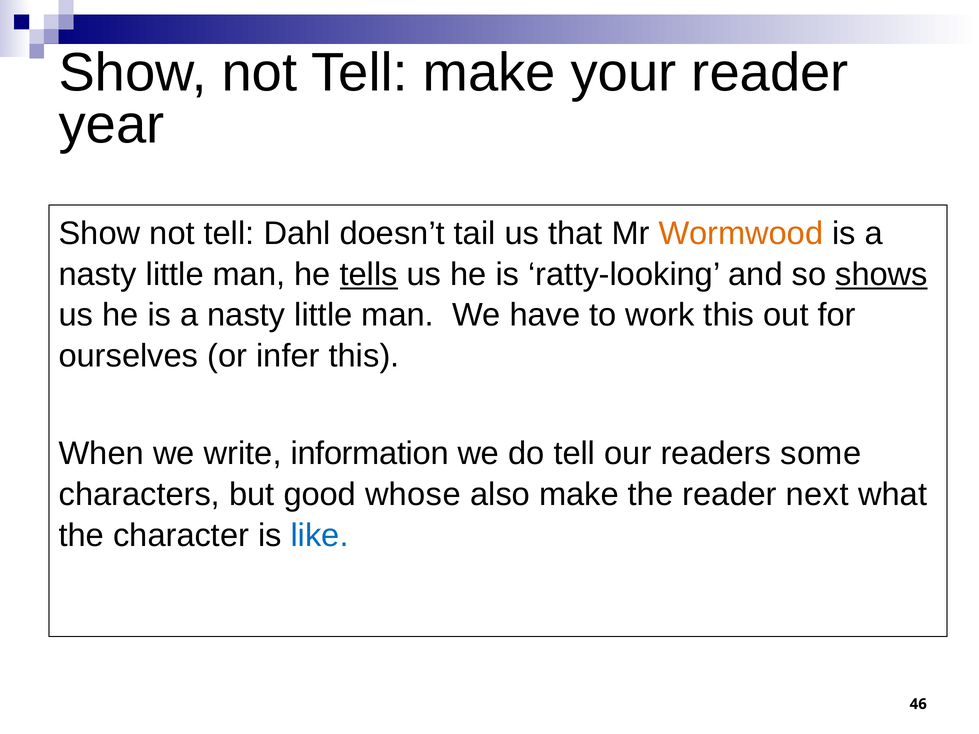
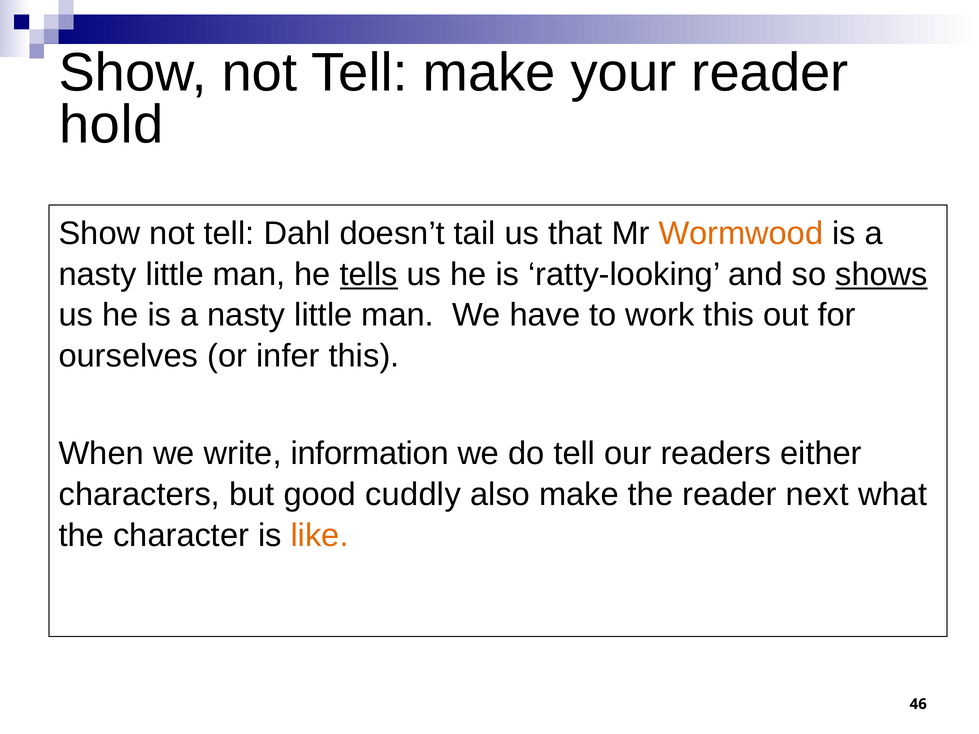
year: year -> hold (111, 125)
some: some -> either (821, 454)
whose: whose -> cuddly (413, 495)
like colour: blue -> orange (320, 535)
